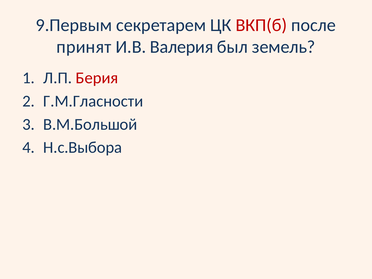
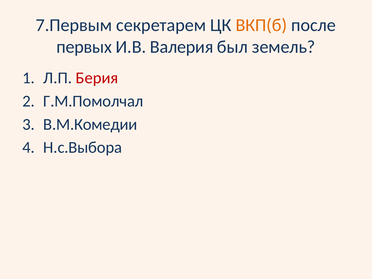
9.Первым: 9.Первым -> 7.Первым (74, 25)
ВКП(б colour: red -> orange (261, 25)
принят: принят -> первых (84, 47)
Г.М.Гласности: Г.М.Гласности -> Г.М.Помолчал (93, 101)
В.М.Большой: В.М.Большой -> В.М.Комедии (90, 124)
